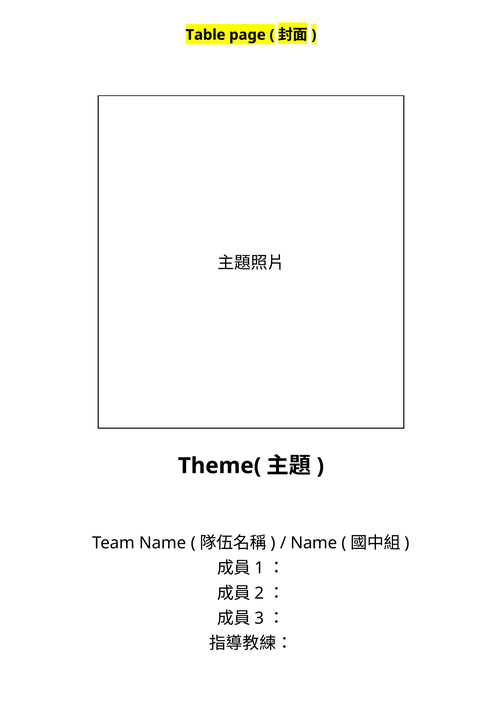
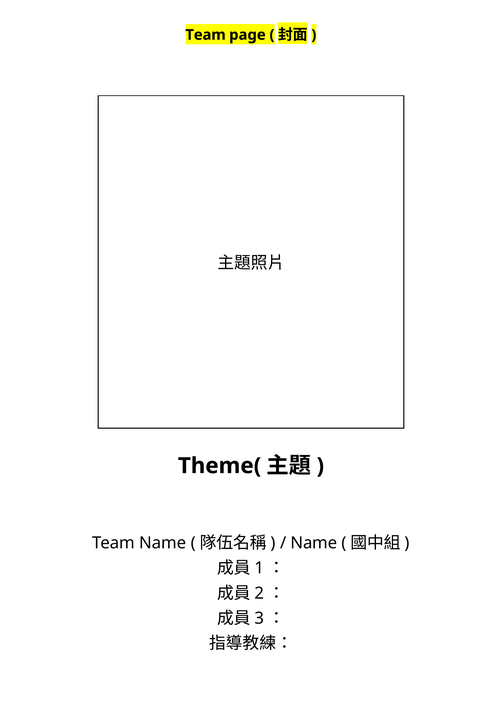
Table: Table -> Team (206, 35)
